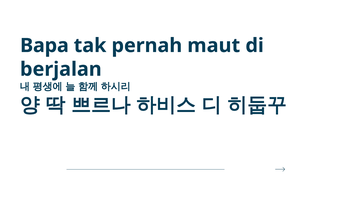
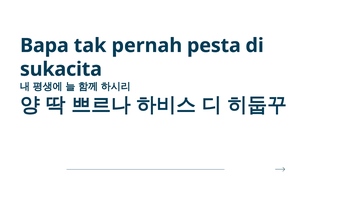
maut: maut -> pesta (214, 46)
berjalan: berjalan -> sukacita (61, 69)
